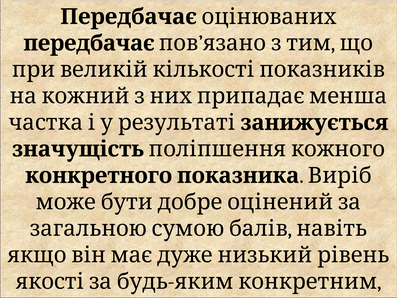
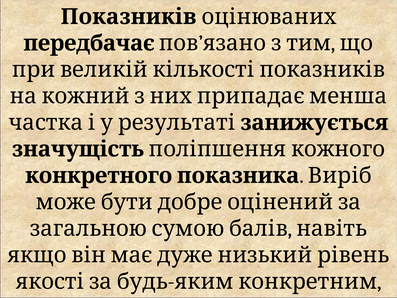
Передбачає: Передбачає -> Показників (129, 17)
